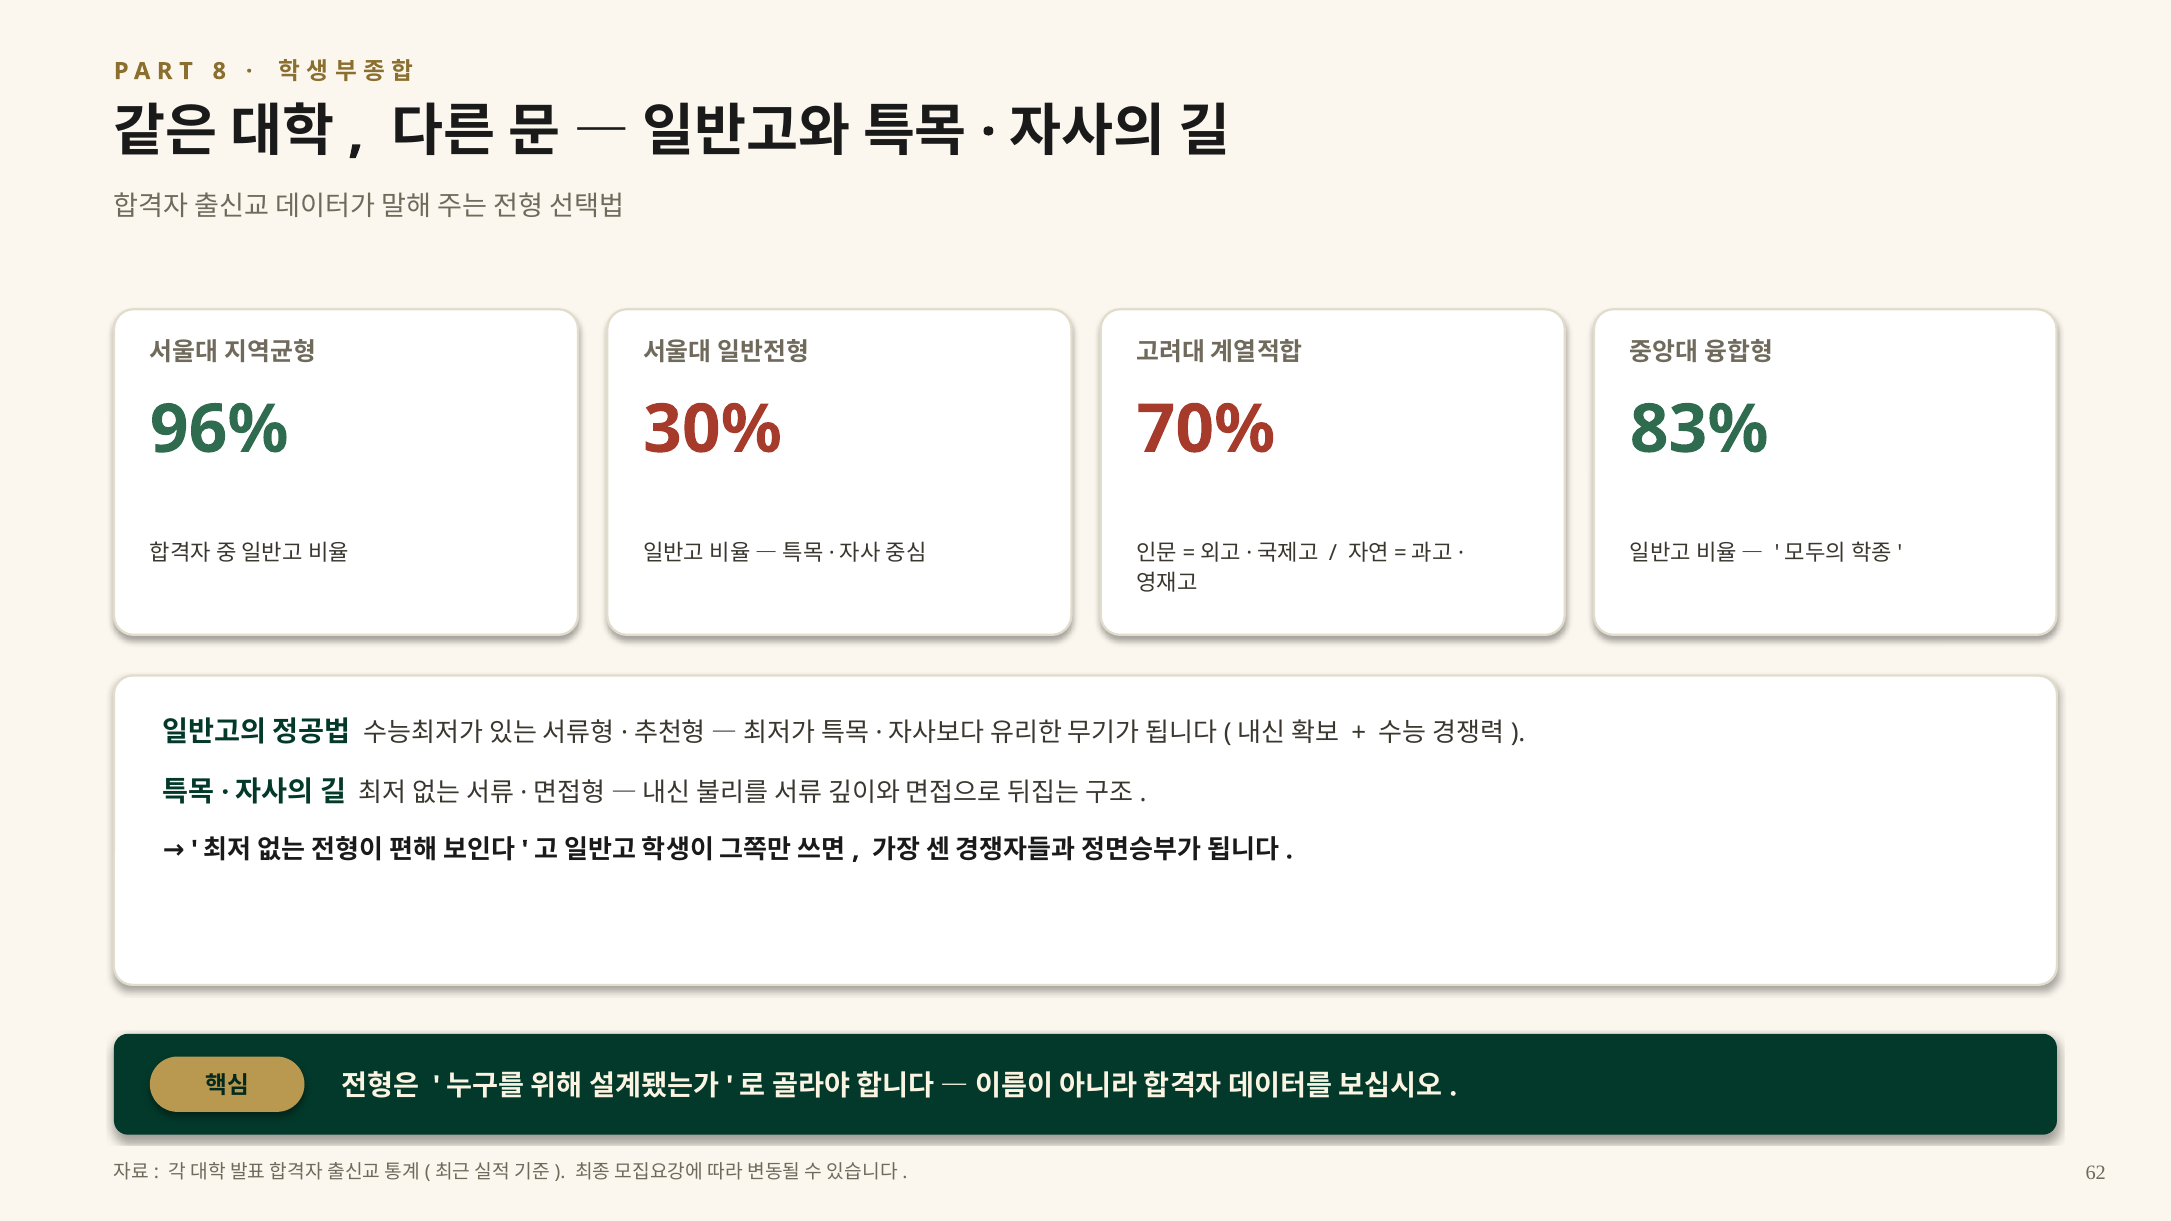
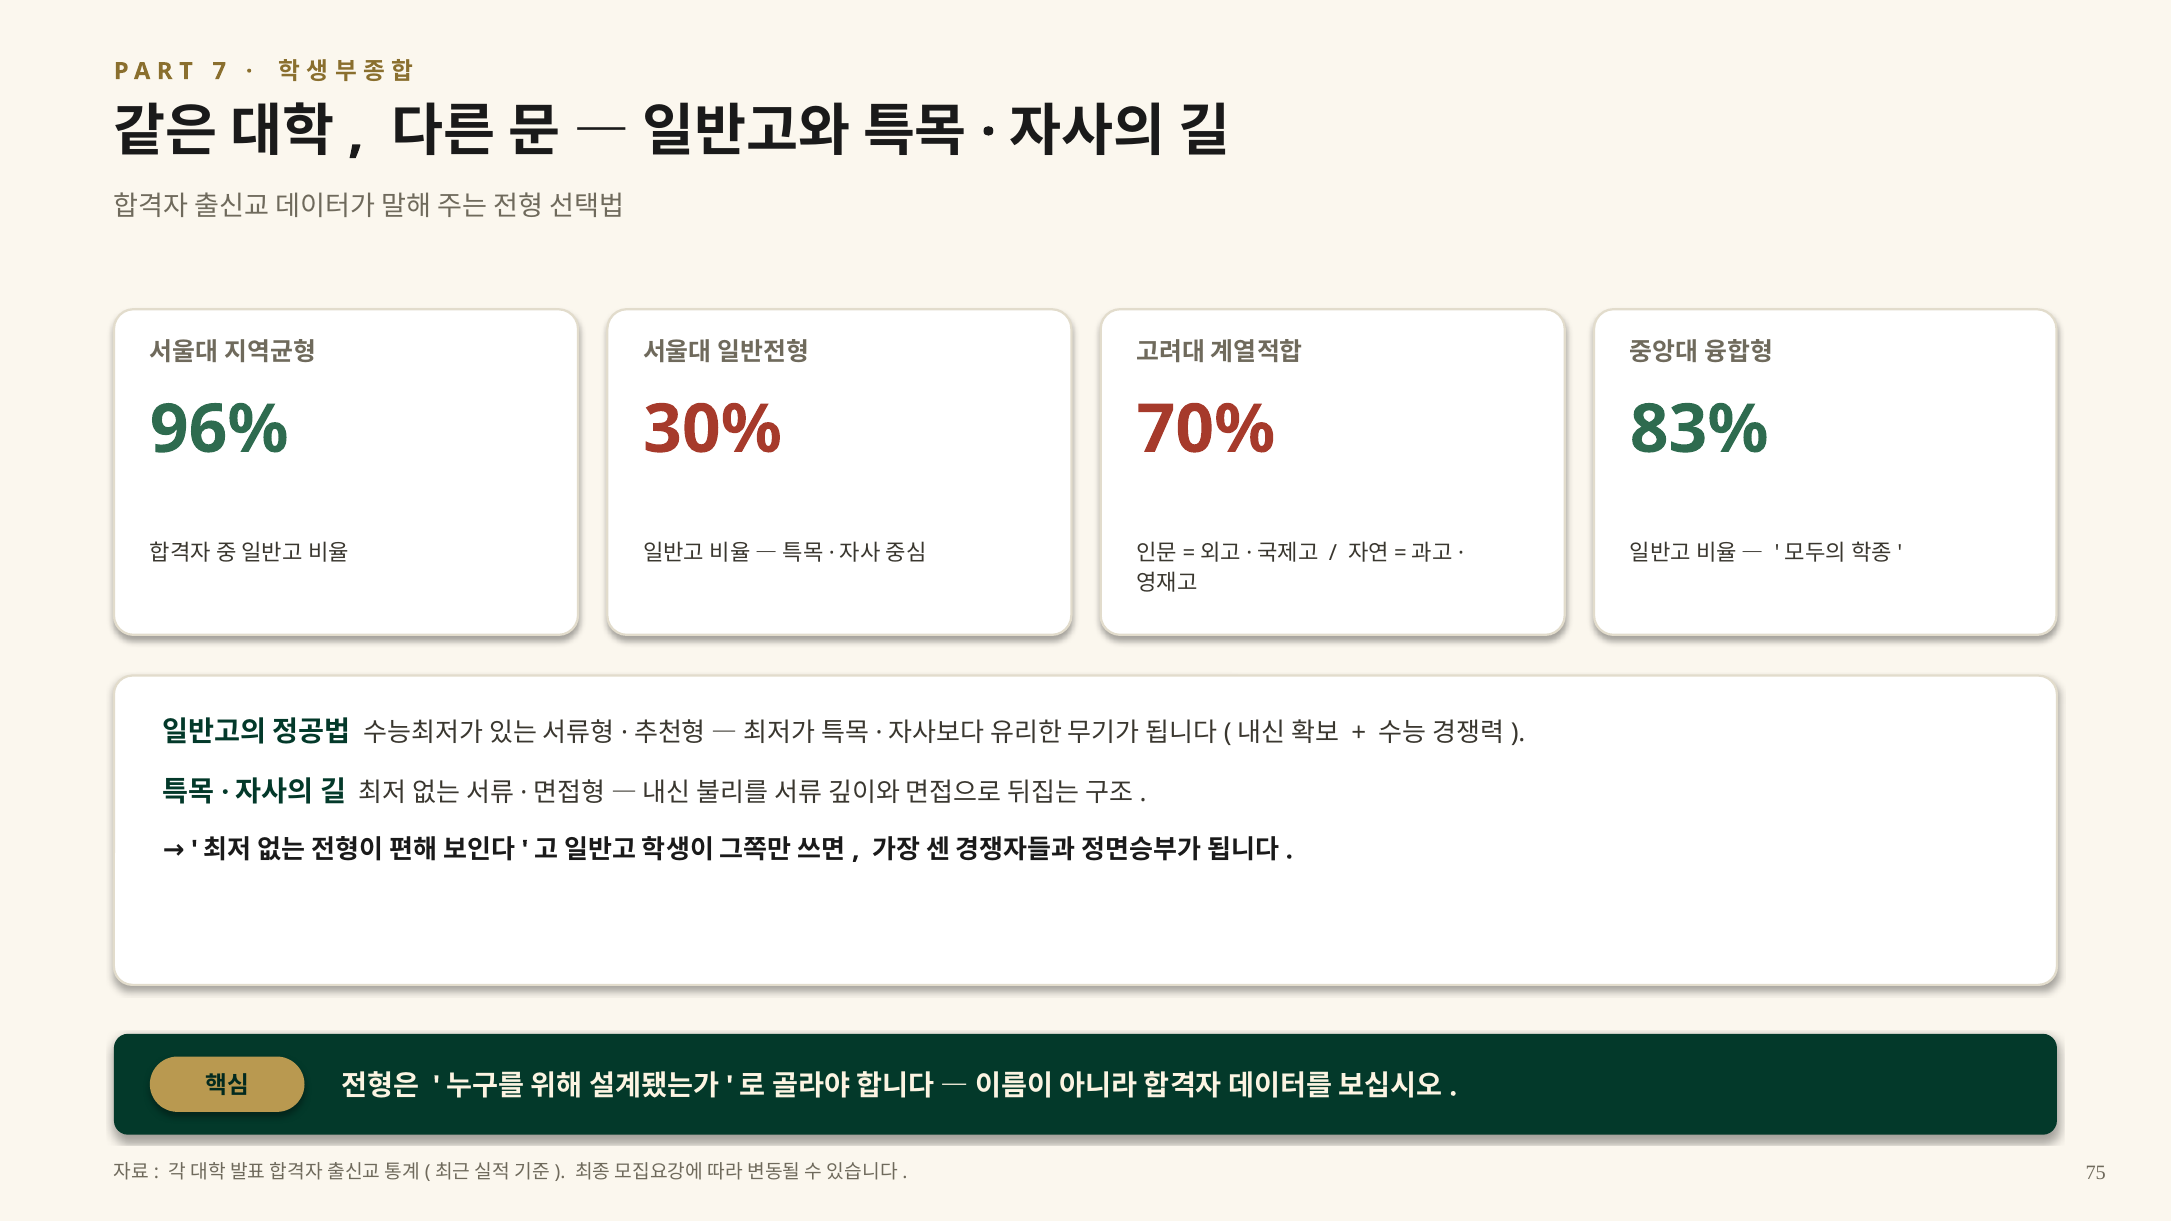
8: 8 -> 7 (219, 71)
62: 62 -> 75 (2096, 1173)
